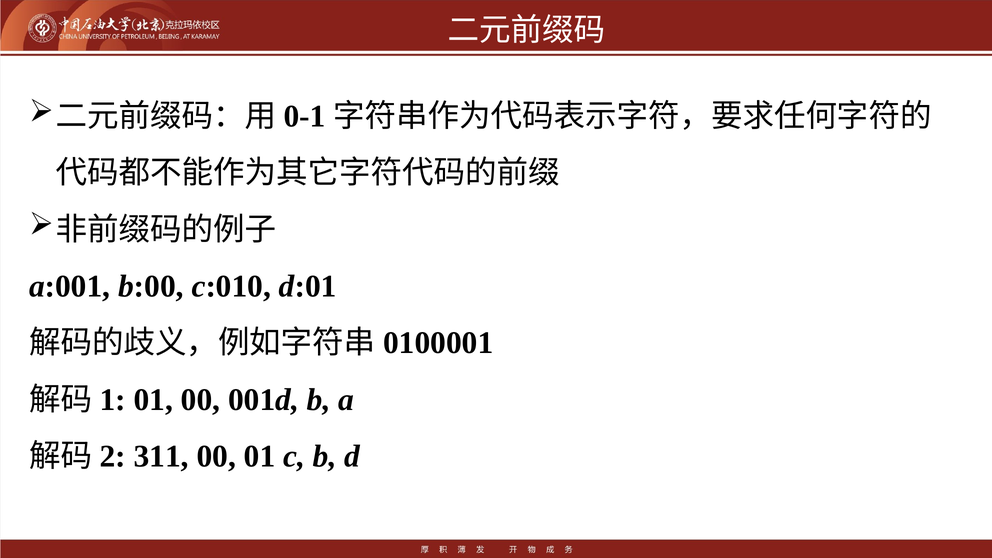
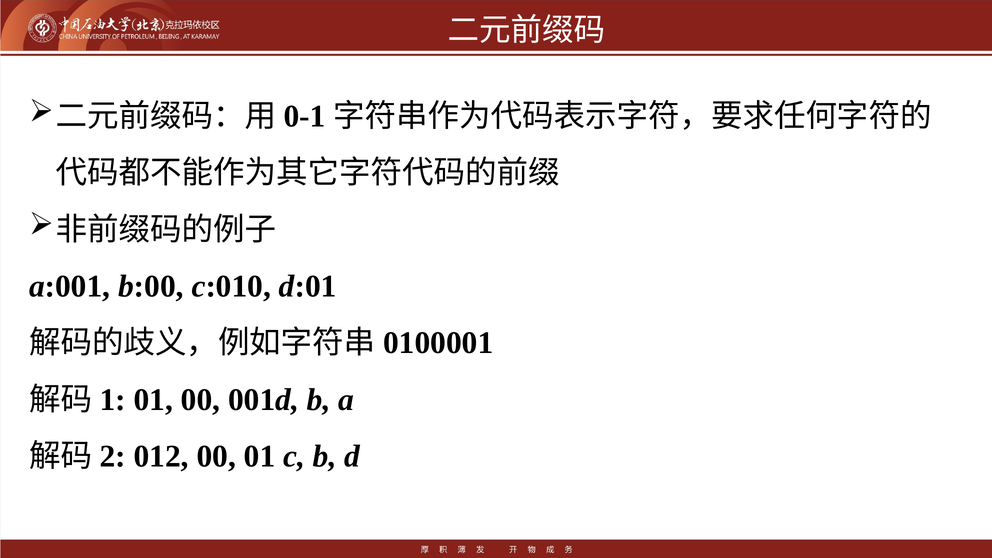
311: 311 -> 012 (161, 456)
